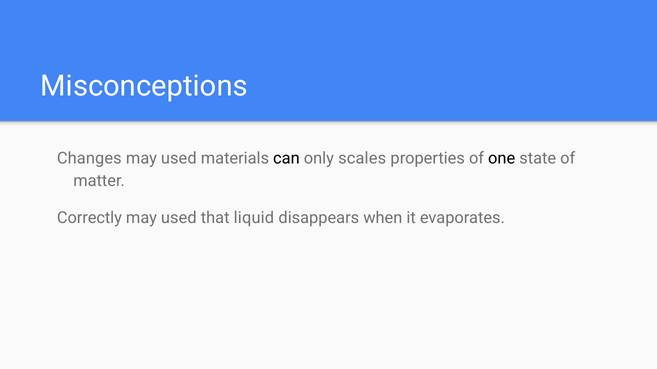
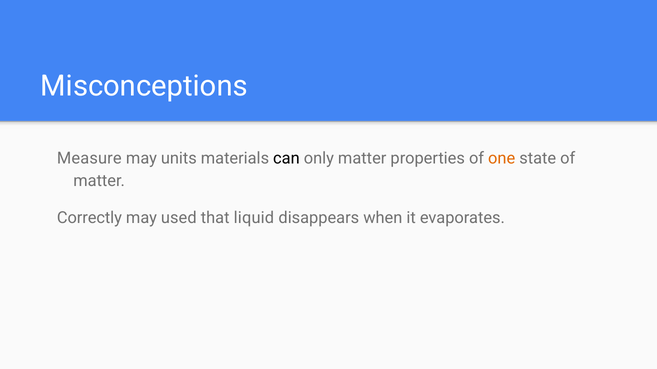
Changes: Changes -> Measure (89, 158)
used: used -> units (179, 158)
only scales: scales -> matter (362, 158)
one colour: black -> orange (502, 158)
